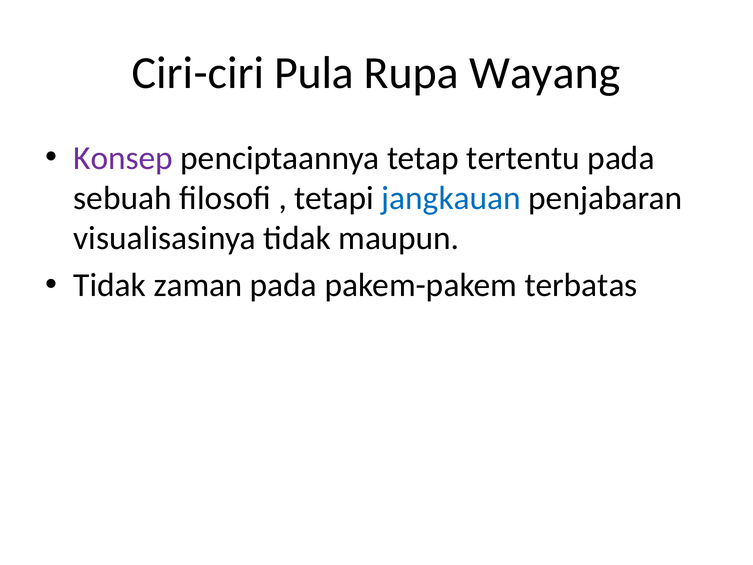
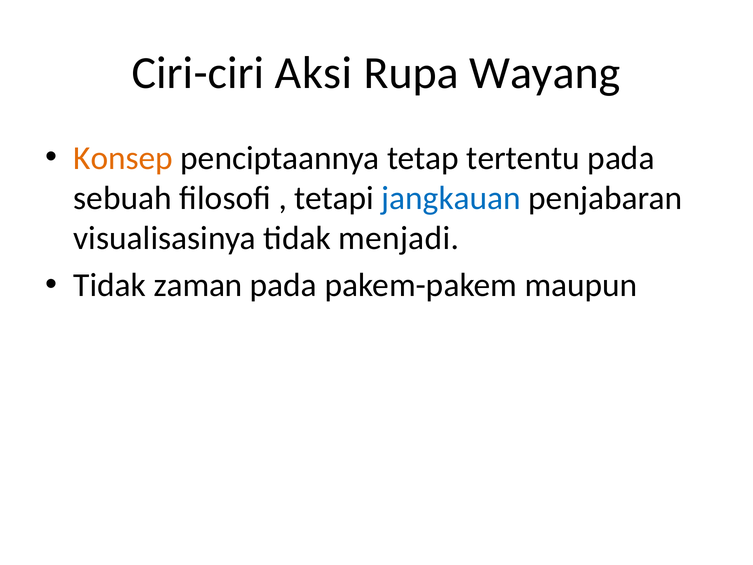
Pula: Pula -> Aksi (314, 73)
Konsep colour: purple -> orange (123, 158)
maupun: maupun -> menjadi (399, 238)
terbatas: terbatas -> maupun (581, 285)
